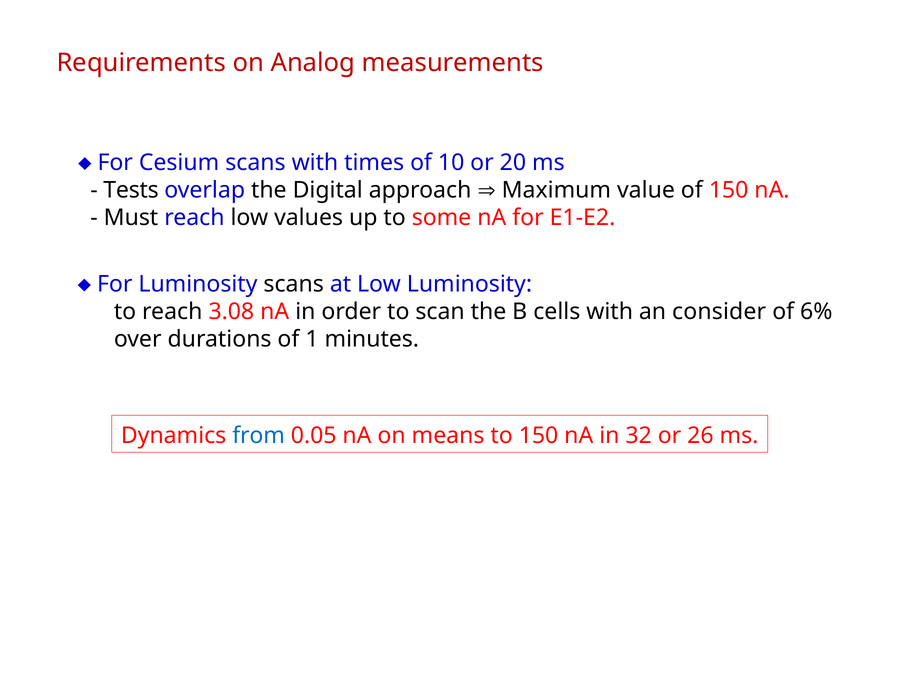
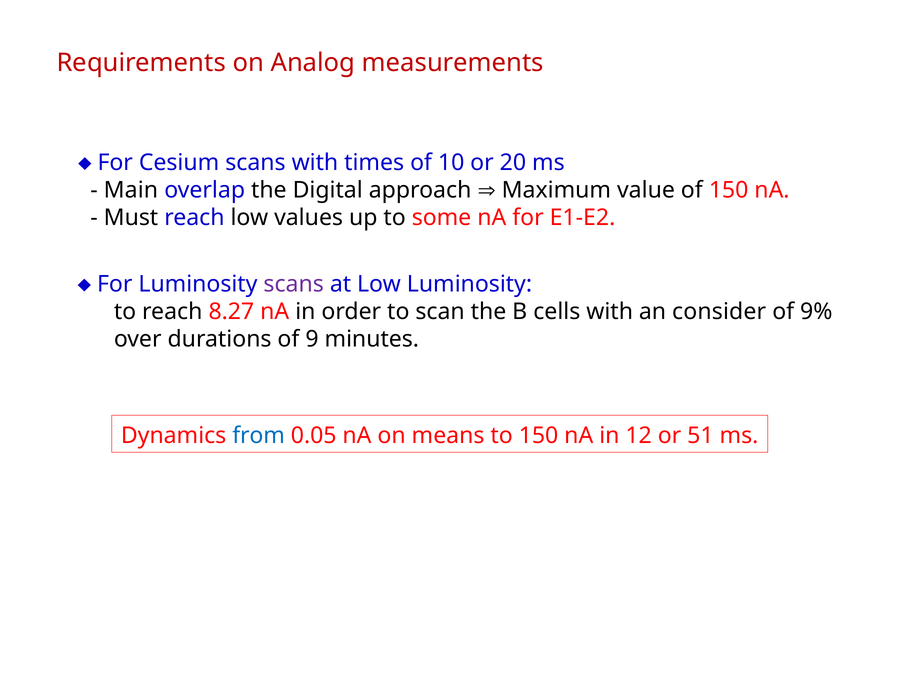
Tests: Tests -> Main (131, 190)
scans colour: black -> purple (294, 284)
3.08: 3.08 -> 8.27 (231, 312)
6%: 6% -> 9% (816, 312)
1: 1 -> 9 (312, 339)
32: 32 -> 12 (639, 436)
26: 26 -> 51 (700, 436)
